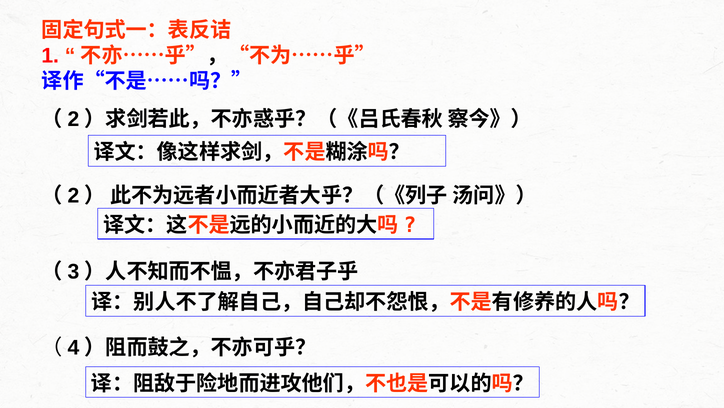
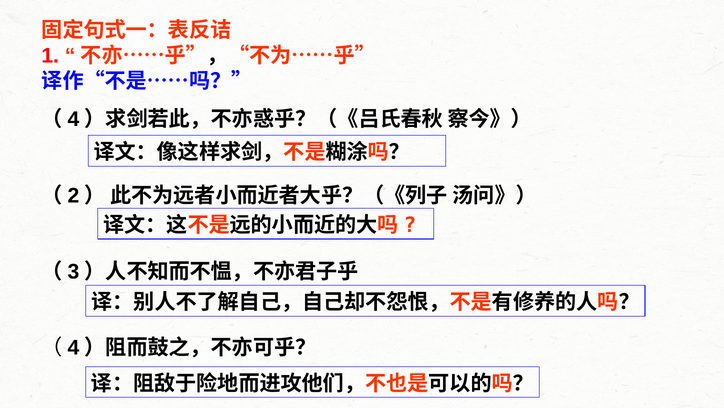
2: 2 -> 4 (73, 119)
